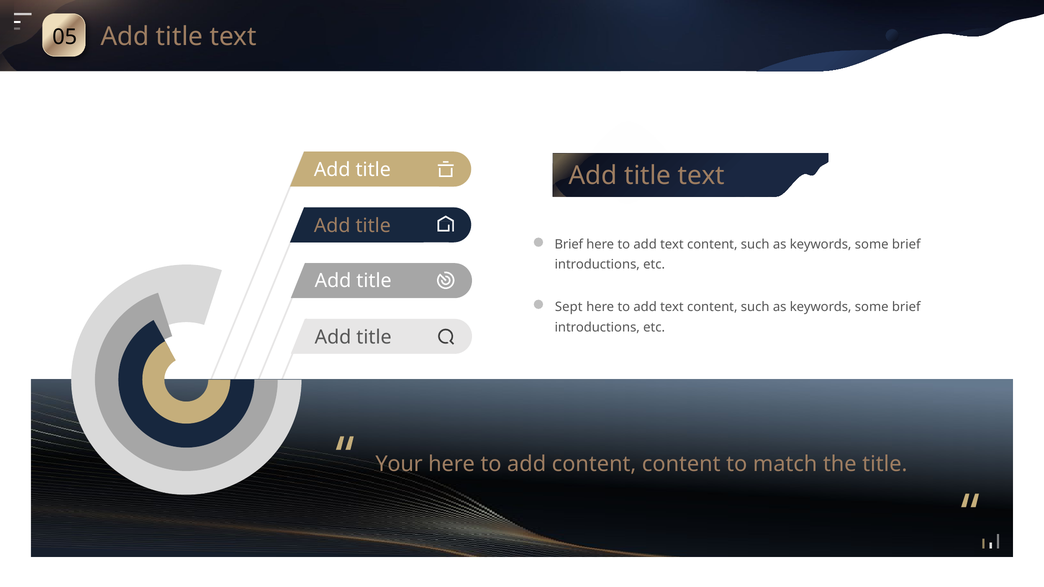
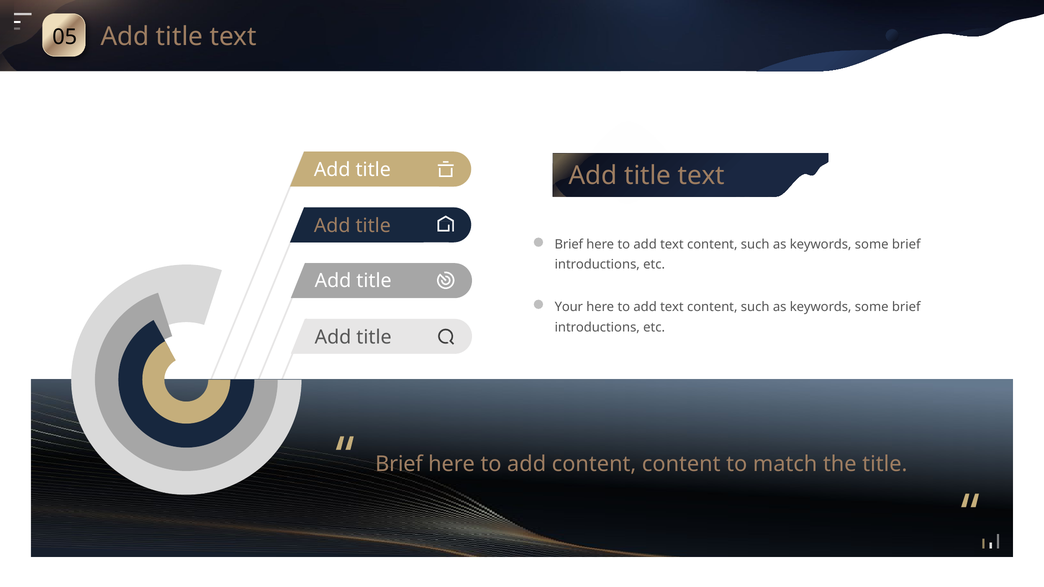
Sept: Sept -> Your (569, 307)
Your: Your -> Brief (399, 464)
